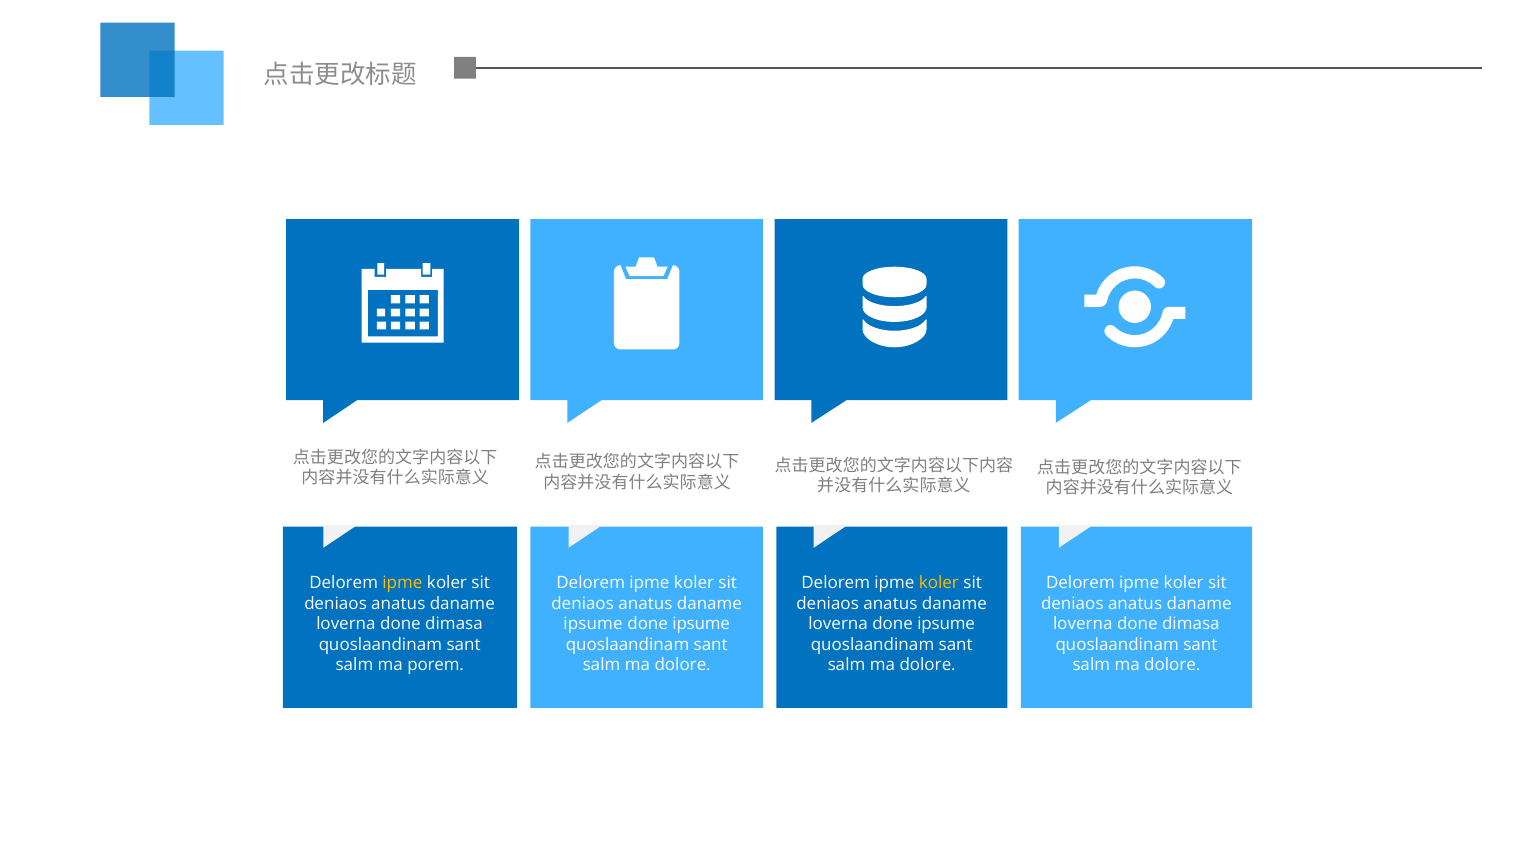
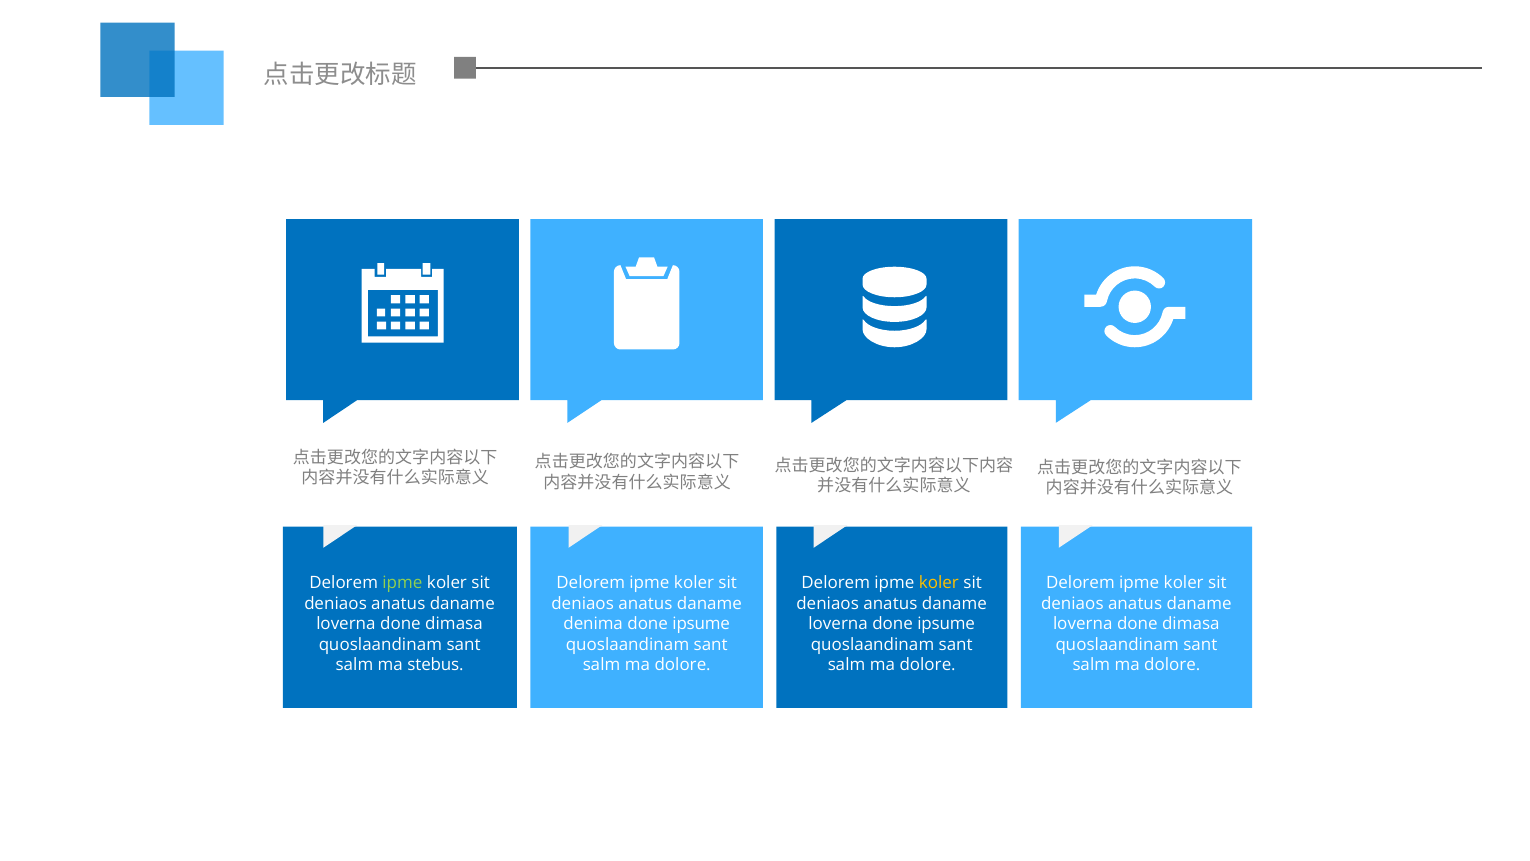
ipme colour: yellow -> light green (402, 583)
ipsume: ipsume -> denima (593, 624)
porem: porem -> stebus (436, 665)
